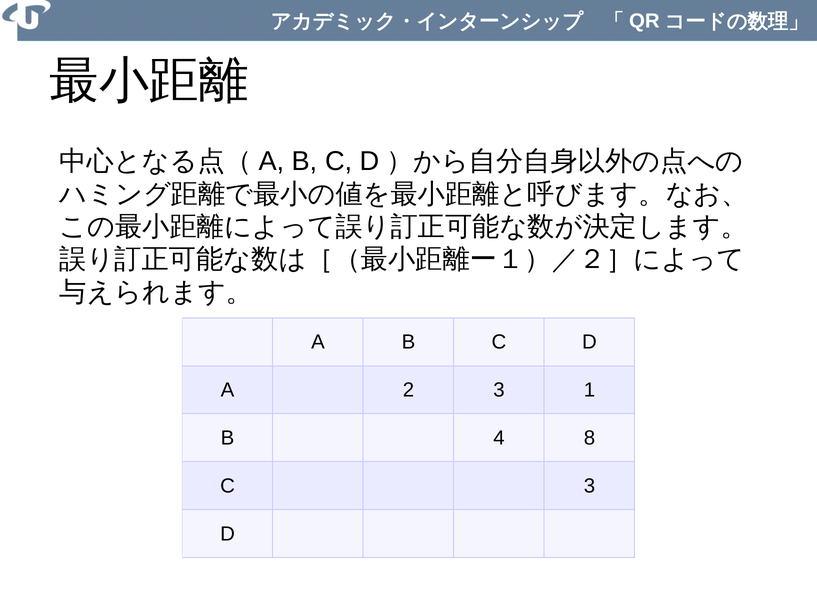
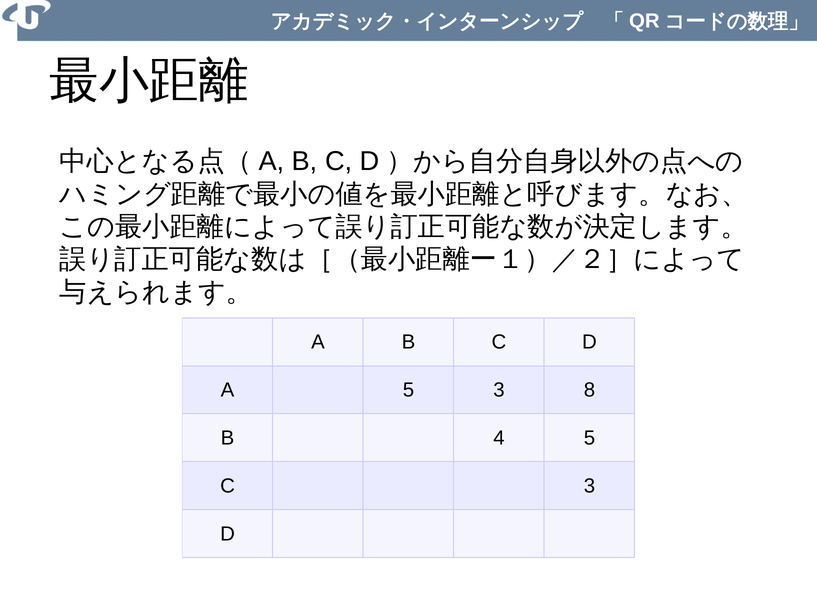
A 2: 2 -> 5 (408, 390)
1: 1 -> 8 (589, 390)
4 8: 8 -> 5 (589, 438)
